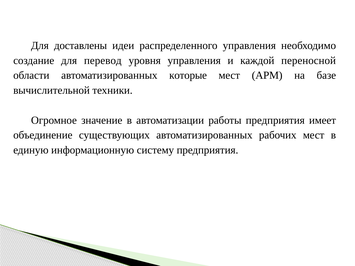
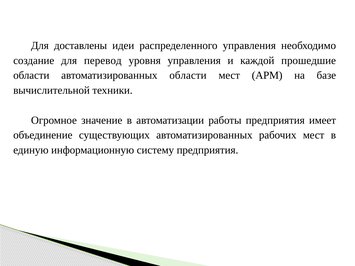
переносной: переносной -> прошедшие (309, 61)
автоматизированных которые: которые -> области (188, 75)
